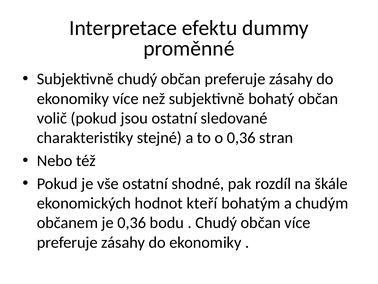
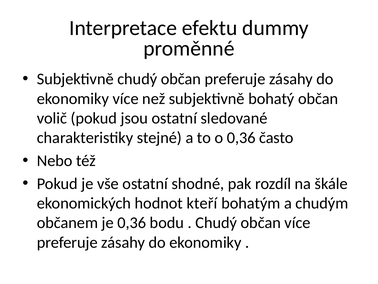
stran: stran -> často (276, 138)
